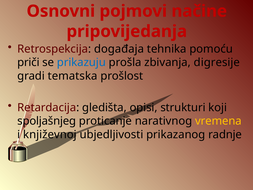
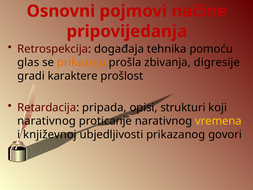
priči: priči -> glas (28, 62)
prikazuju colour: blue -> orange (81, 62)
tematska: tematska -> karaktere (73, 76)
gledišta: gledišta -> pripada (104, 107)
spoljašnjeg: spoljašnjeg -> narativnog (47, 121)
radnje: radnje -> govori (225, 134)
